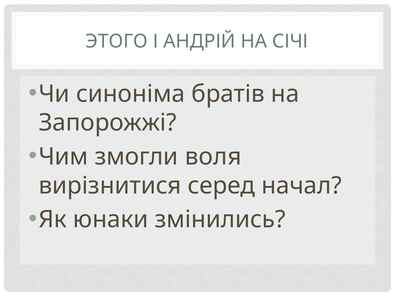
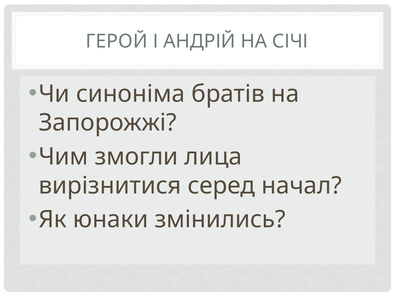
ЭТОГО: ЭТОГО -> ГЕРОЙ (117, 41)
воля: воля -> лица (213, 157)
